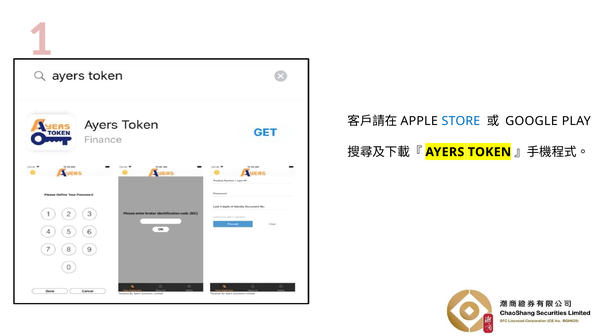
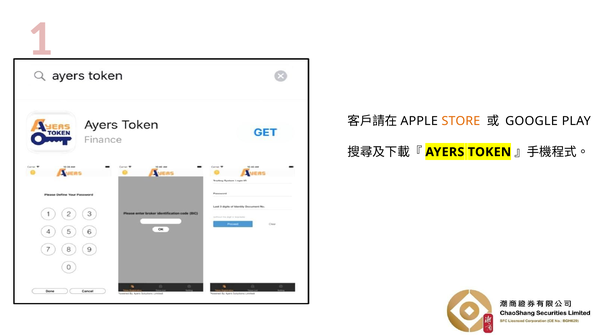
STORE colour: blue -> orange (461, 121)
